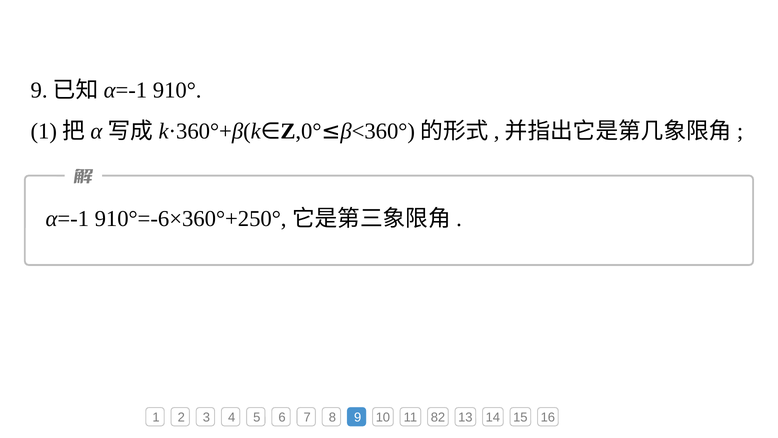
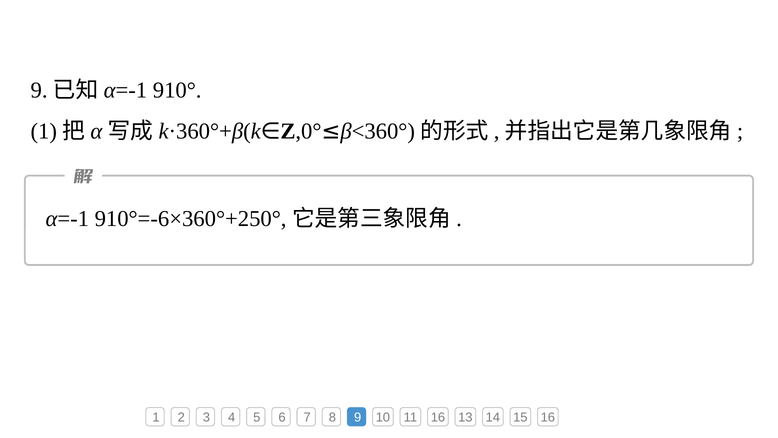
11 82: 82 -> 16 (438, 417)
